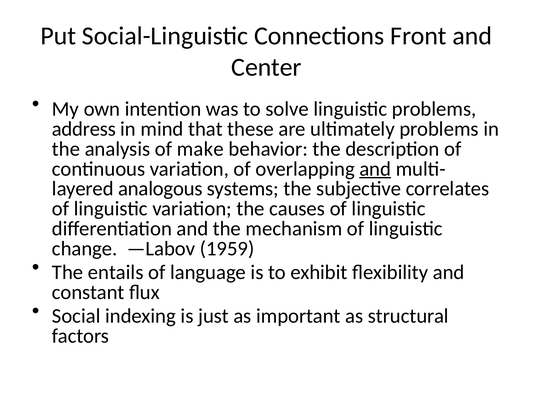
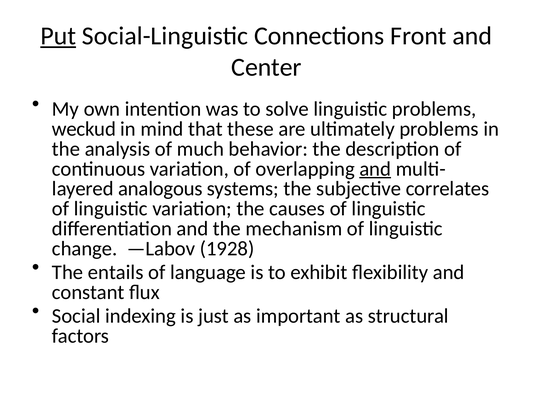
Put underline: none -> present (58, 36)
address: address -> weckud (84, 129)
make: make -> much (200, 149)
1959: 1959 -> 1928 (227, 248)
